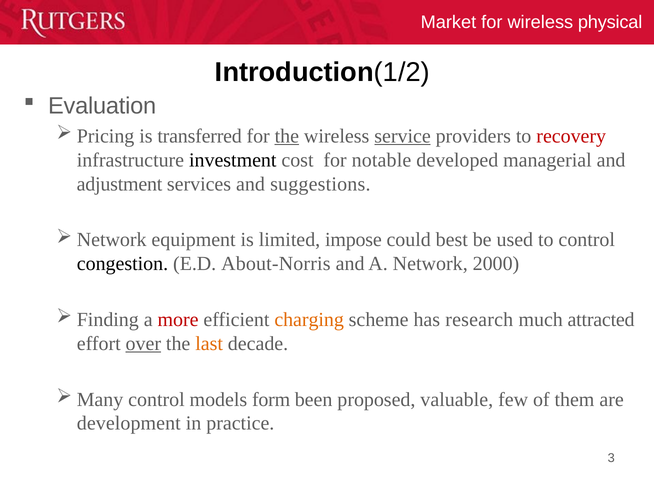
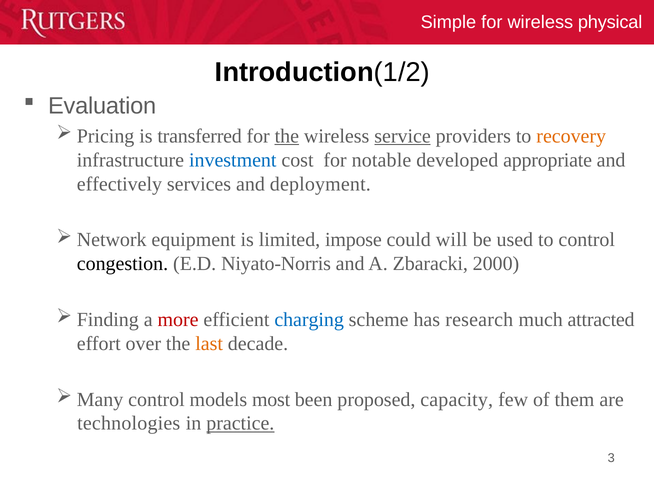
Market: Market -> Simple (448, 22)
recovery colour: red -> orange (571, 136)
investment colour: black -> blue (233, 160)
managerial: managerial -> appropriate (548, 160)
adjustment: adjustment -> effectively (119, 184)
suggestions: suggestions -> deployment (320, 184)
best: best -> will (452, 240)
About-Norris: About-Norris -> Niyato-Norris (276, 264)
Network: Network -> Zbaracki (430, 264)
charging colour: orange -> blue (309, 320)
over underline: present -> none (143, 344)
form: form -> most (271, 400)
valuable: valuable -> capacity (457, 400)
development: development -> technologies (129, 424)
practice underline: none -> present (240, 424)
